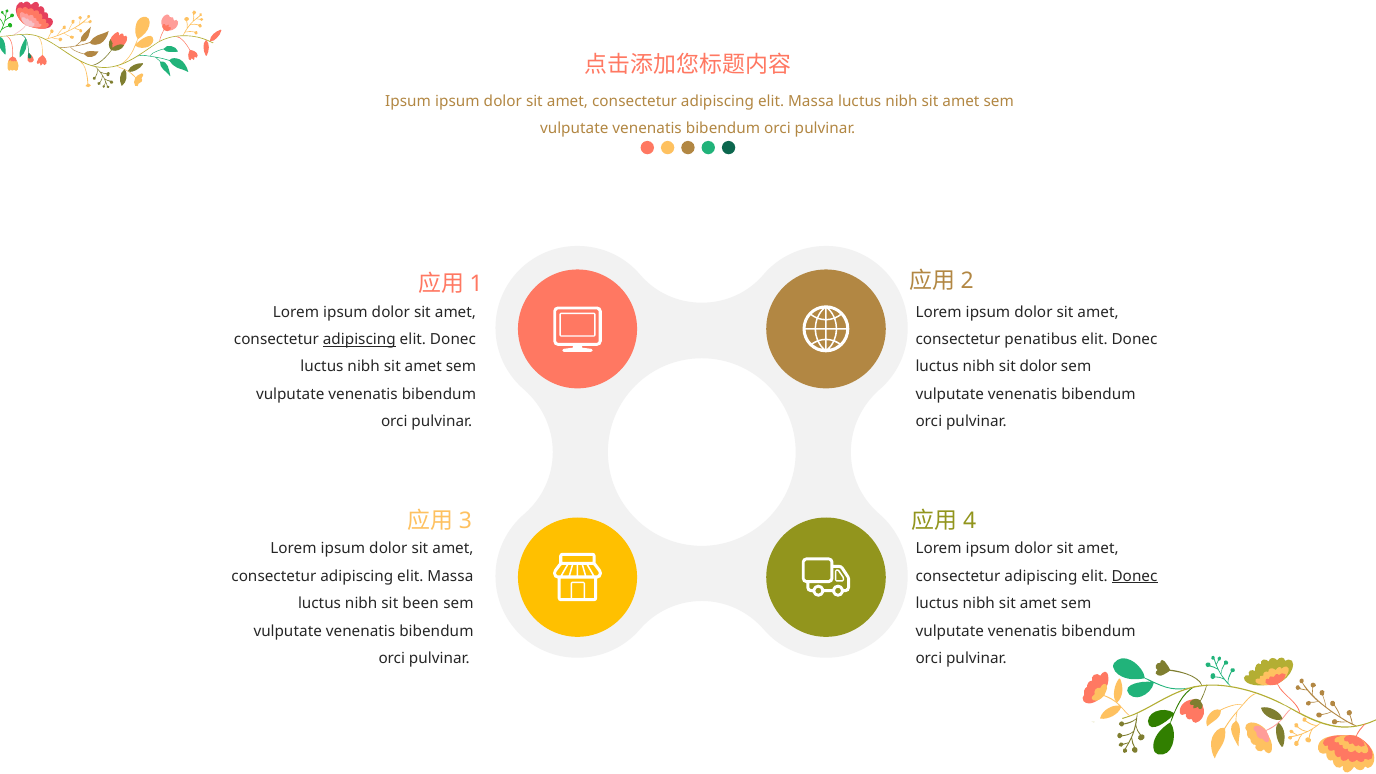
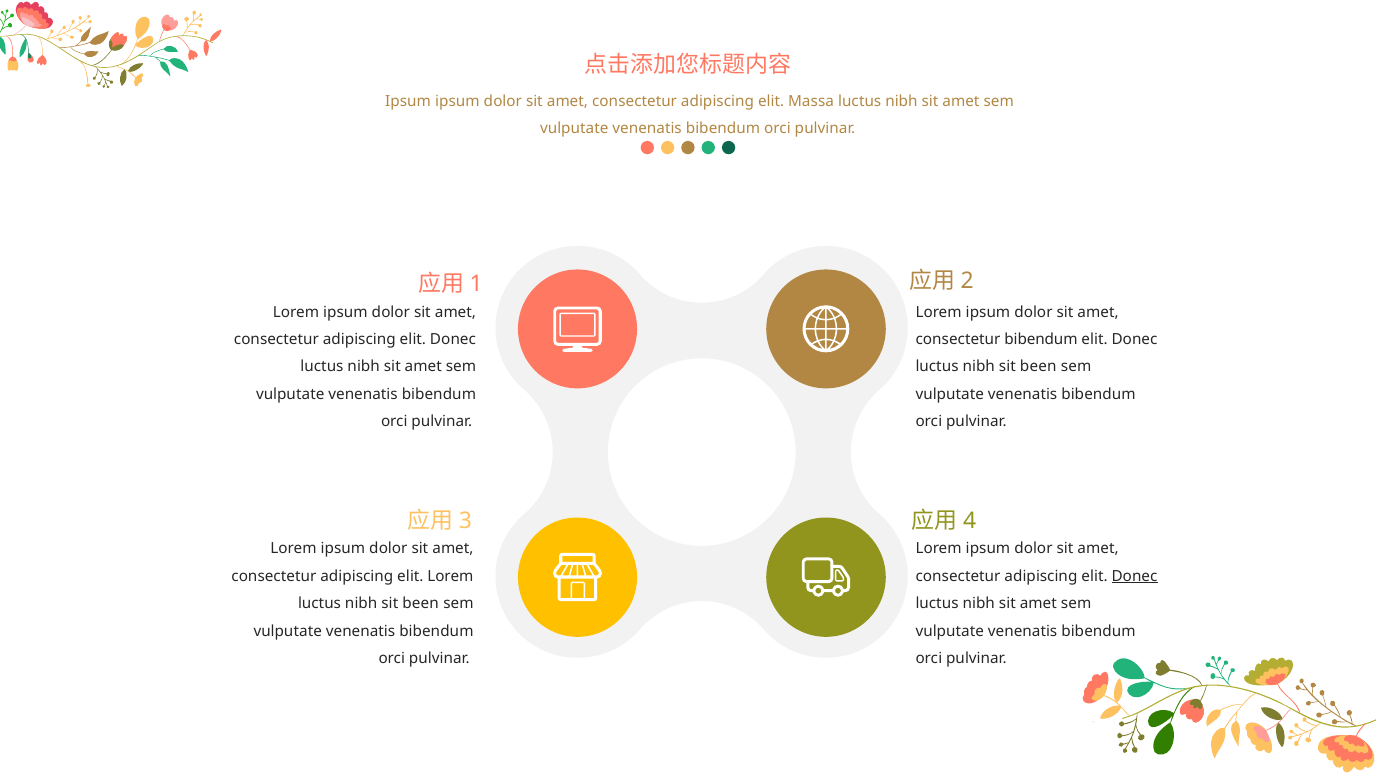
adipiscing underline: present -> none (359, 339)
consectetur penatibus: penatibus -> bibendum (1041, 339)
dolor: dolor -> been (1038, 367)
Massa: Massa -> Lorem (450, 576)
